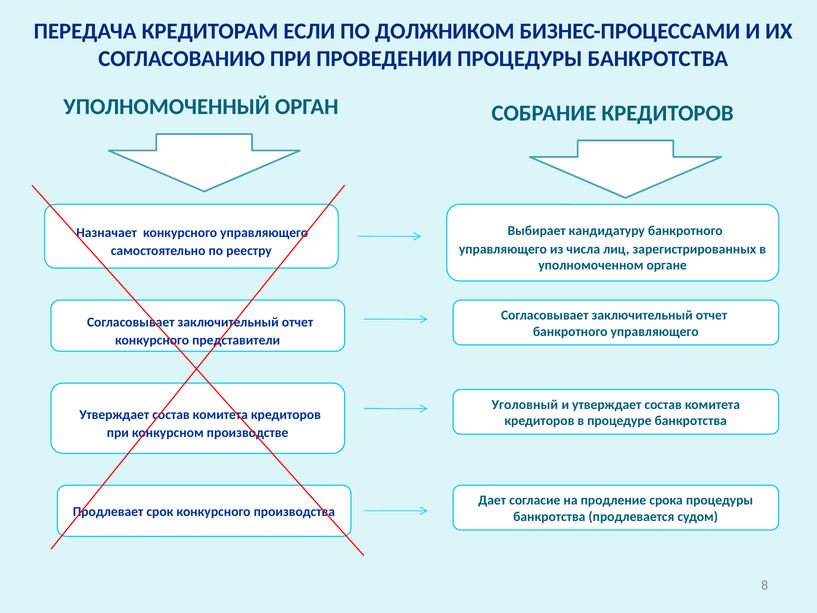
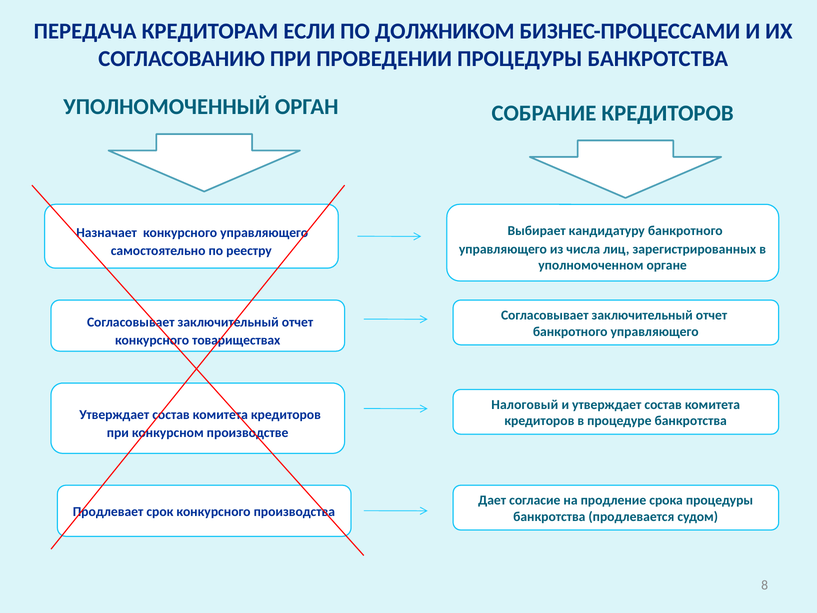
представители: представители -> товариществах (236, 340)
Уголовный: Уголовный -> Налоговый (525, 404)
